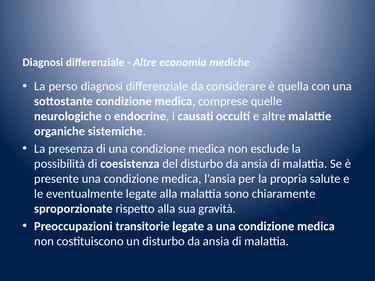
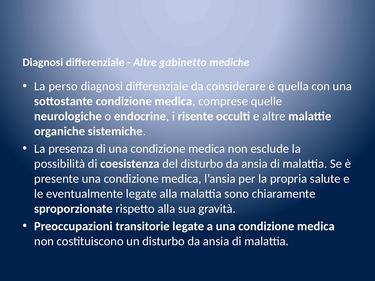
economia: economia -> gabinetto (183, 62)
causati: causati -> risente (196, 116)
